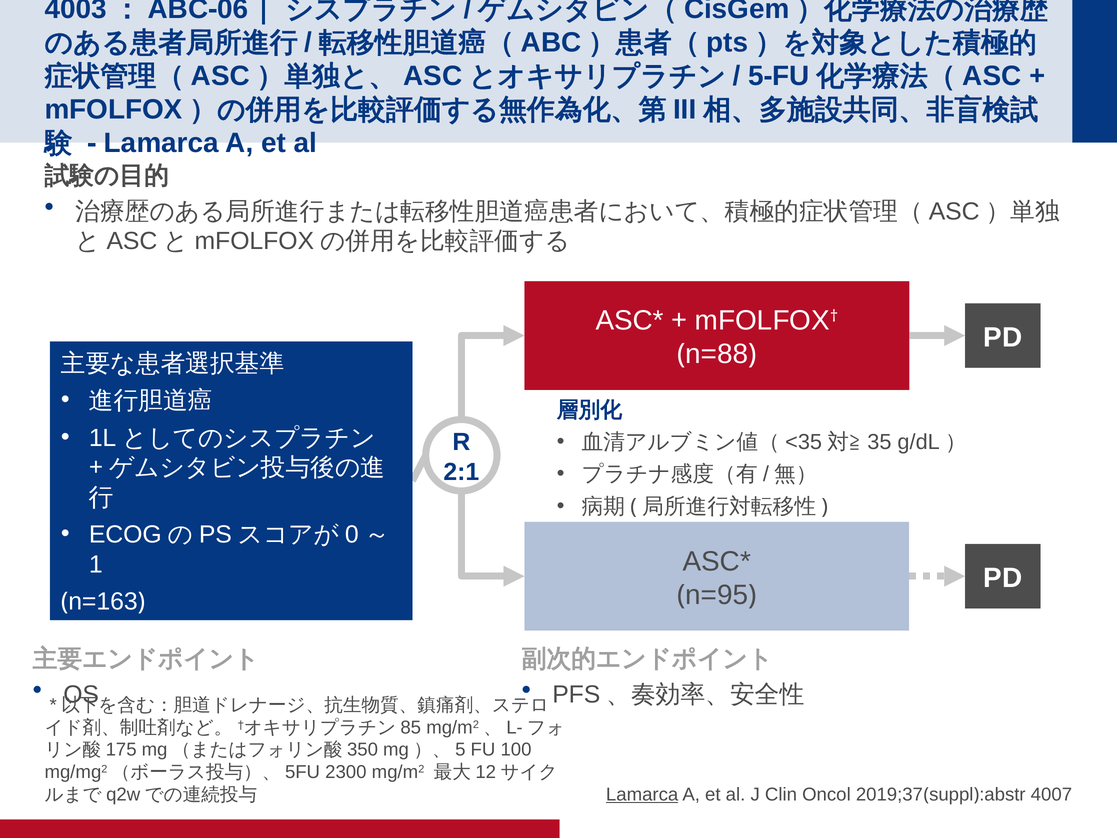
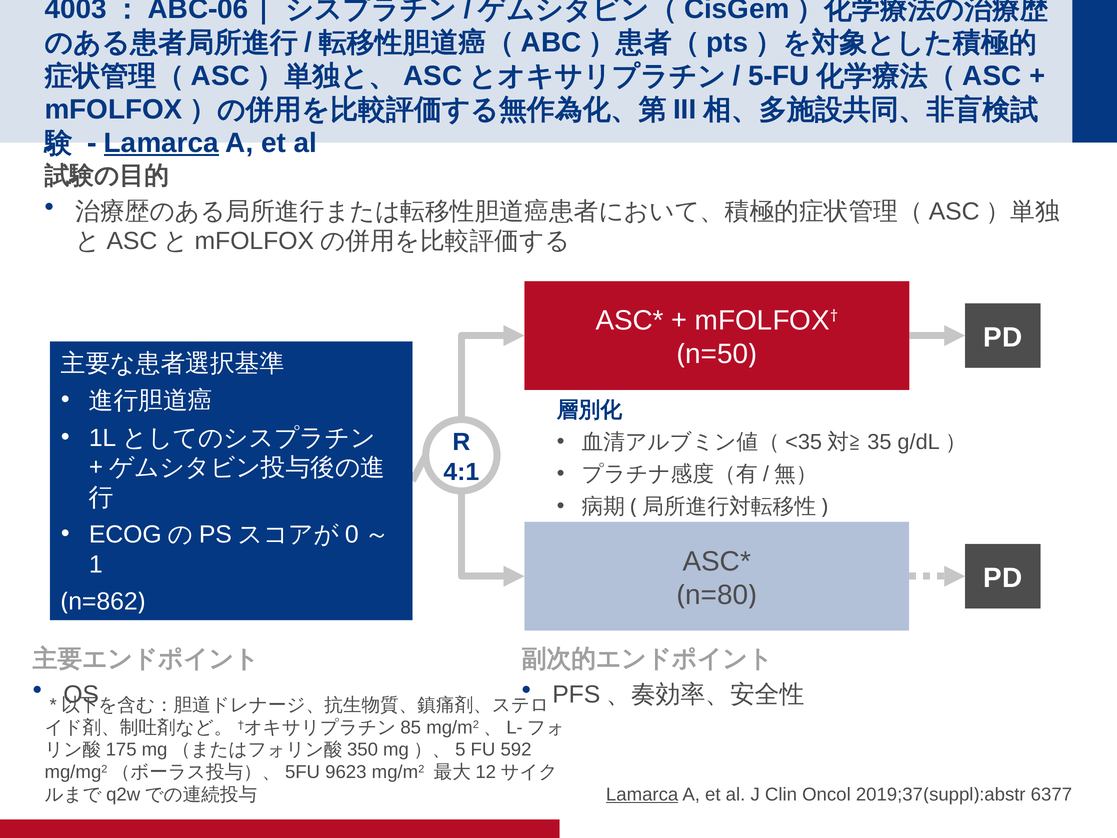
Lamarca underline: none -> present (161, 143)
n=88: n=88 -> n=50 (717, 354)
2:1: 2:1 -> 4:1 (461, 472)
n=95: n=95 -> n=80 (717, 595)
n=163: n=163 -> n=862 (103, 601)
100: 100 -> 592 (516, 750)
2300: 2300 -> 9623 (346, 772)
4007: 4007 -> 6377 (1051, 794)
